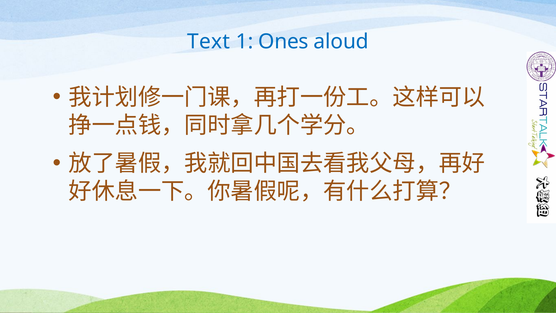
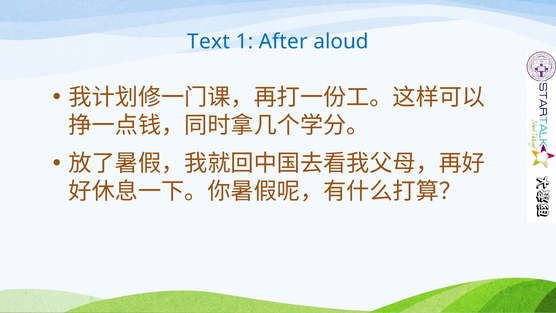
Ones: Ones -> After (283, 42)
